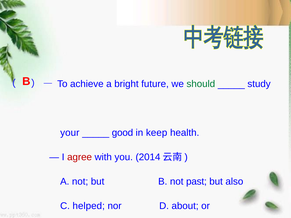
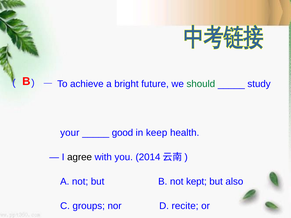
agree colour: red -> black (80, 157)
past: past -> kept (196, 182)
helped: helped -> groups (89, 206)
about: about -> recite (185, 206)
